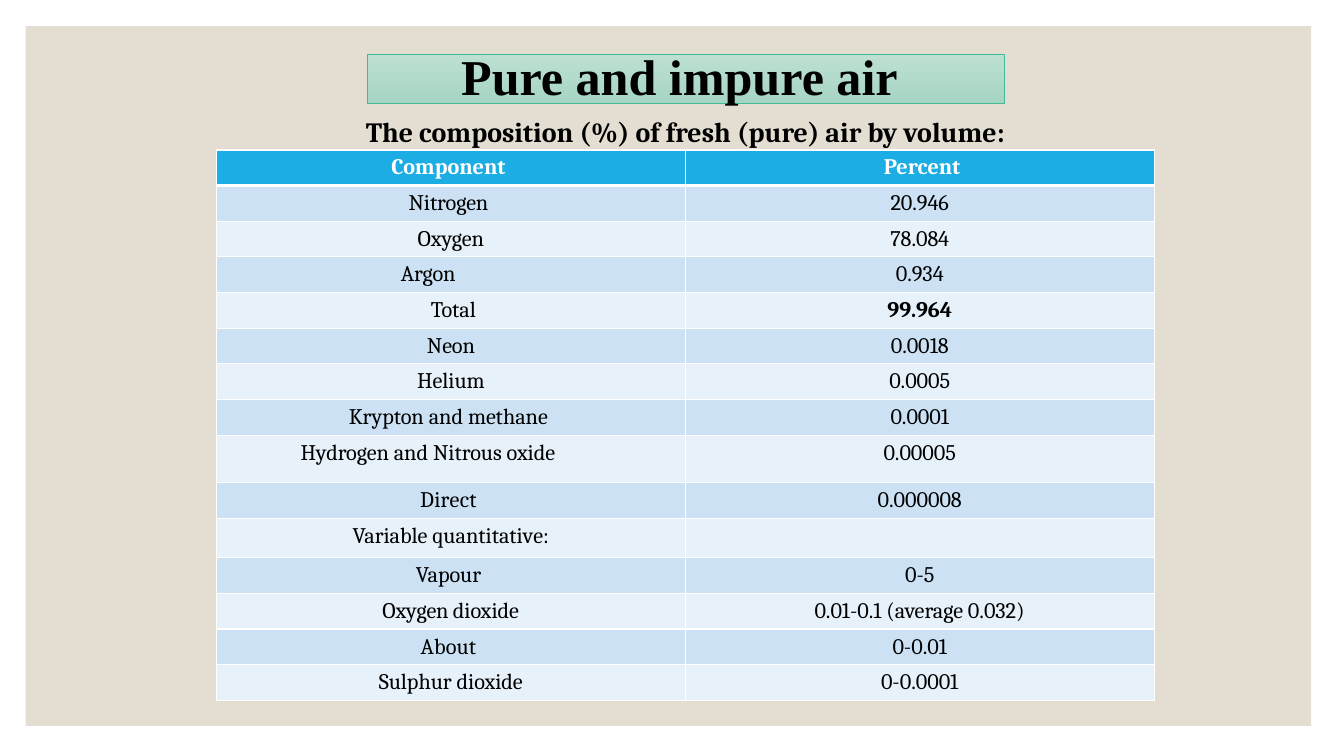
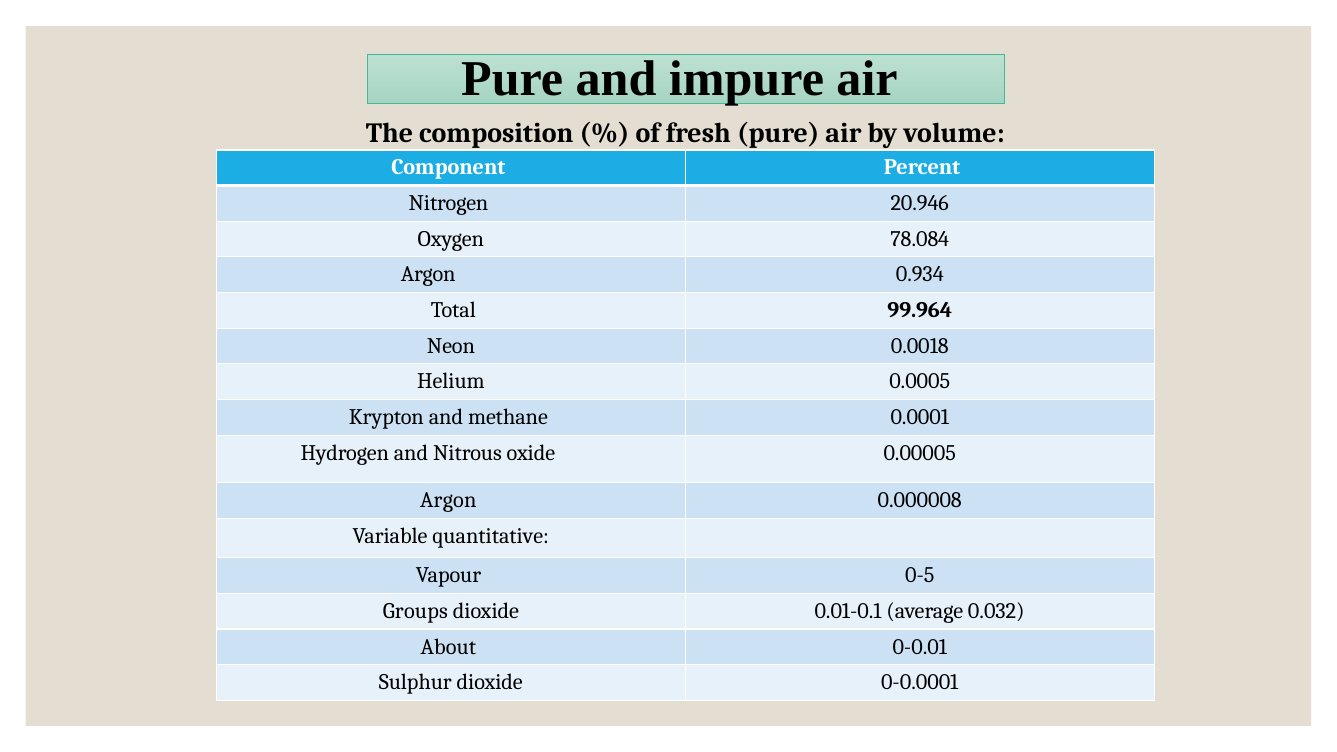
Direct: Direct -> Argon (448, 500)
Oxygen: Oxygen -> Groups (415, 611)
